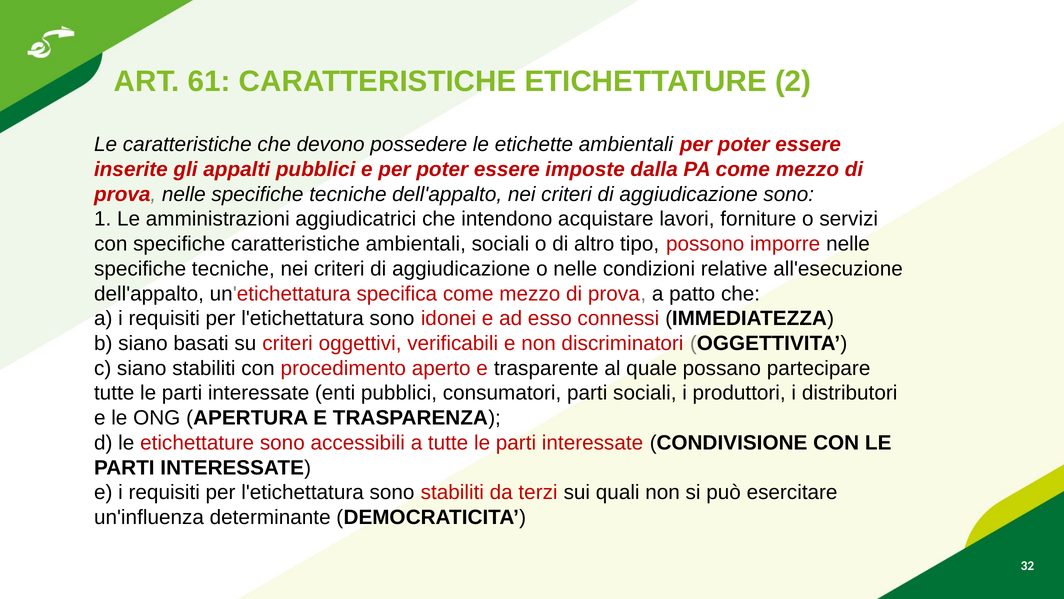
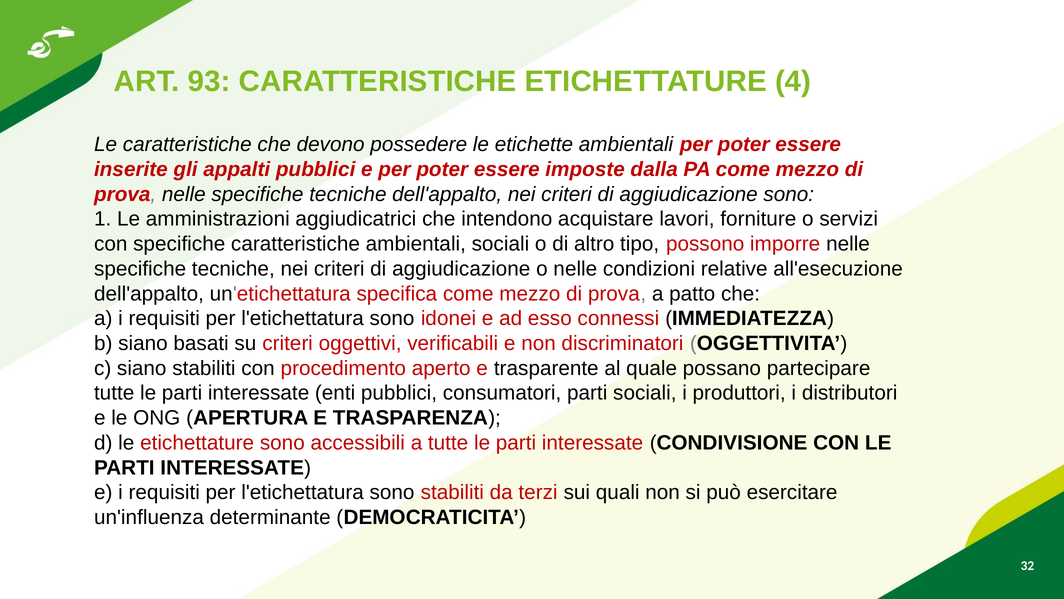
61: 61 -> 93 (209, 82)
2: 2 -> 4 (793, 82)
